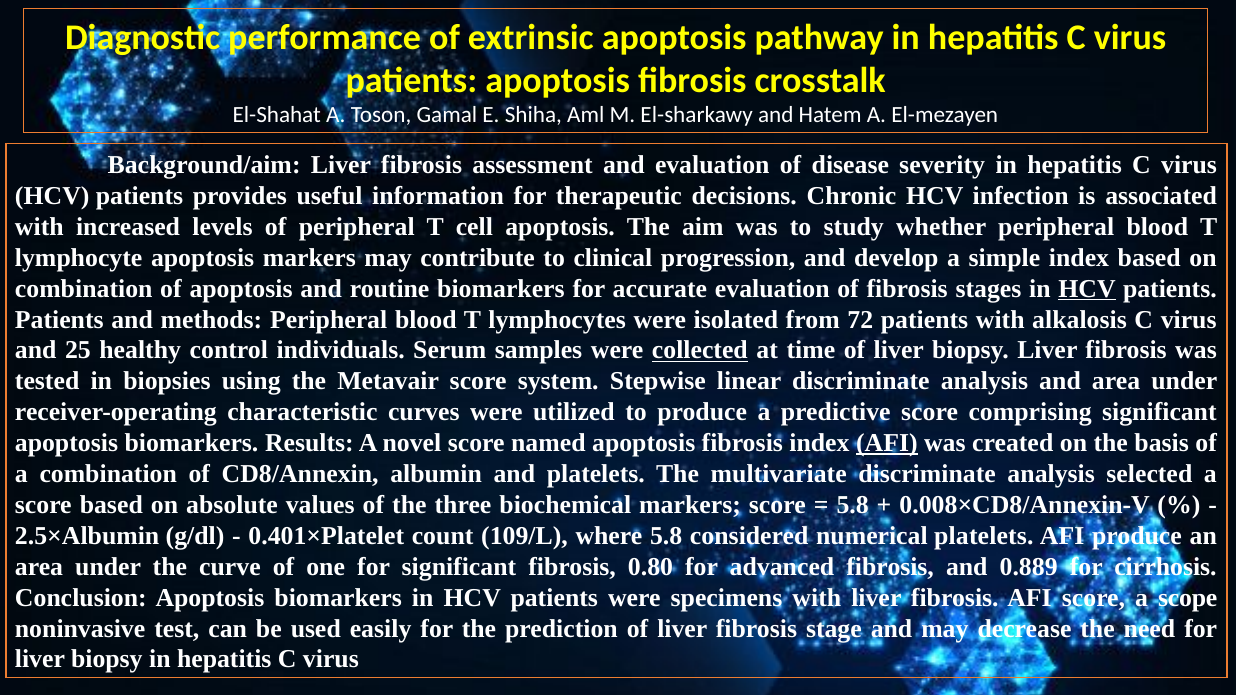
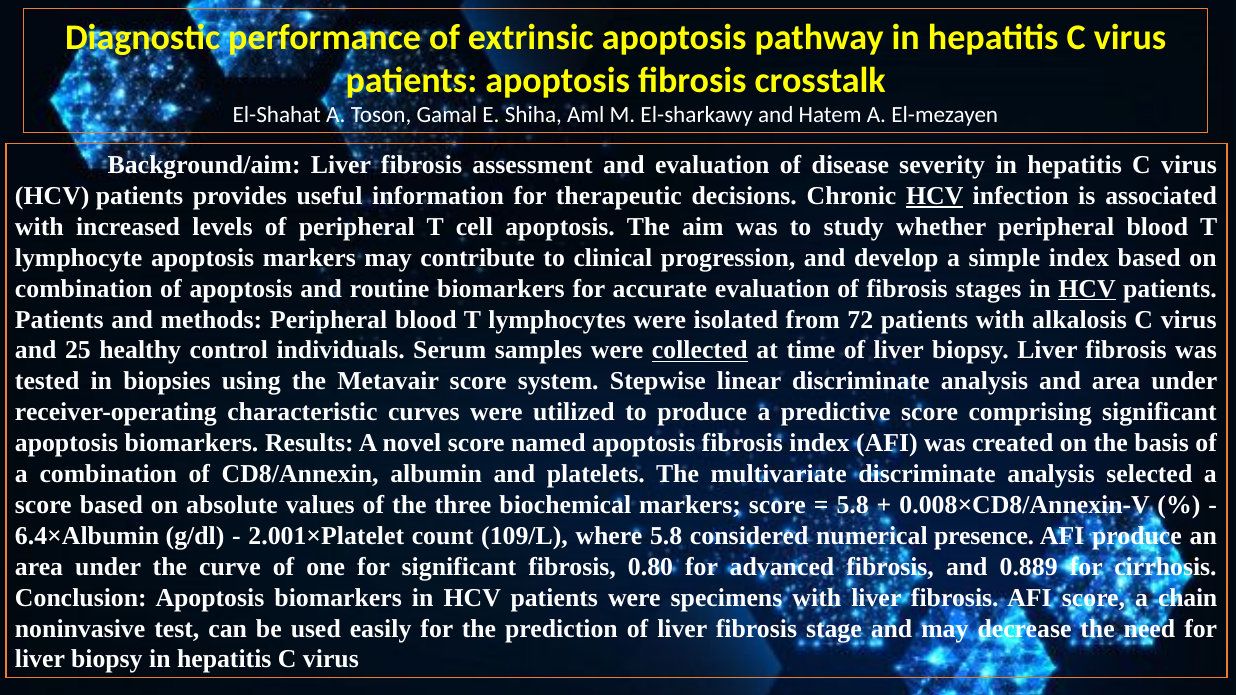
HCV underline: none -> present (935, 196)
AFI underline: present -> none (887, 443)
2.5×Albumin: 2.5×Albumin -> 6.4×Albumin (87, 536)
0.401×Platelet: 0.401×Platelet -> 2.001×Platelet (326, 536)
numerical platelets: platelets -> presence (984, 536)
scope: scope -> chain (1188, 598)
